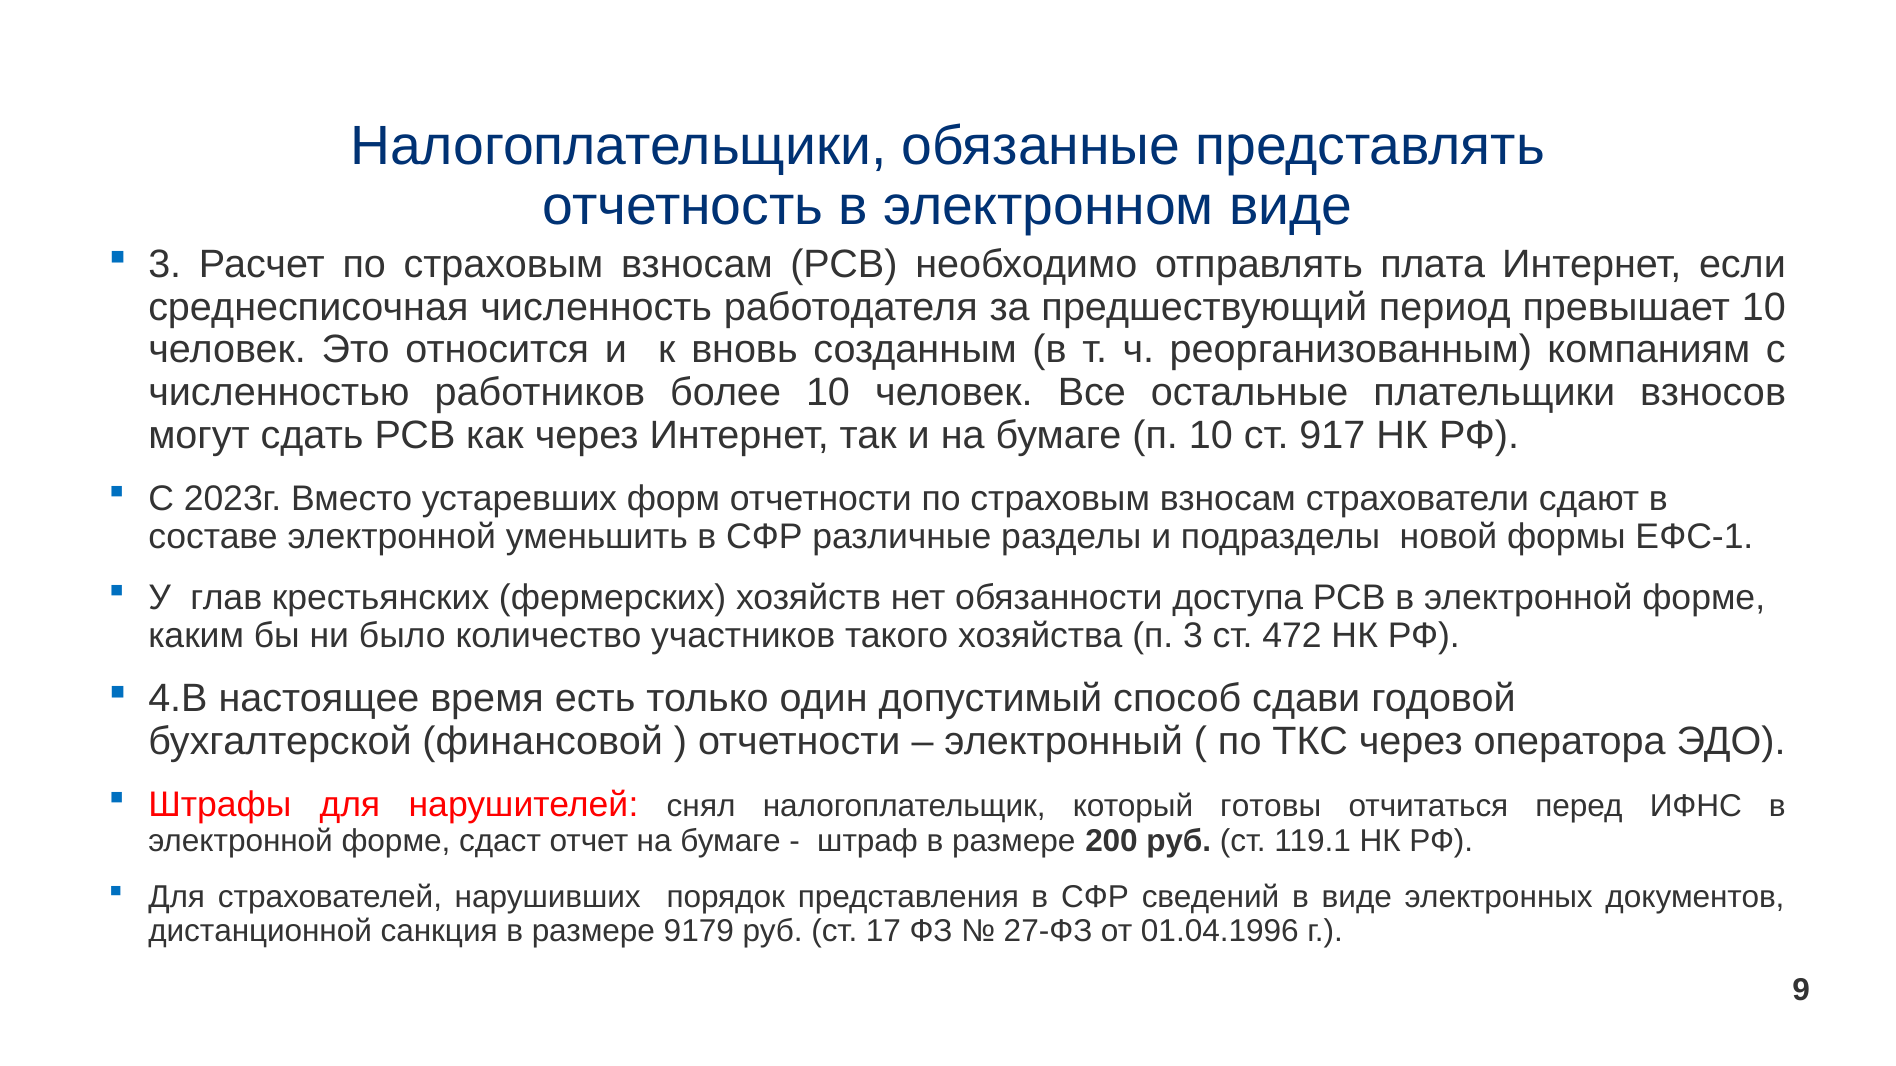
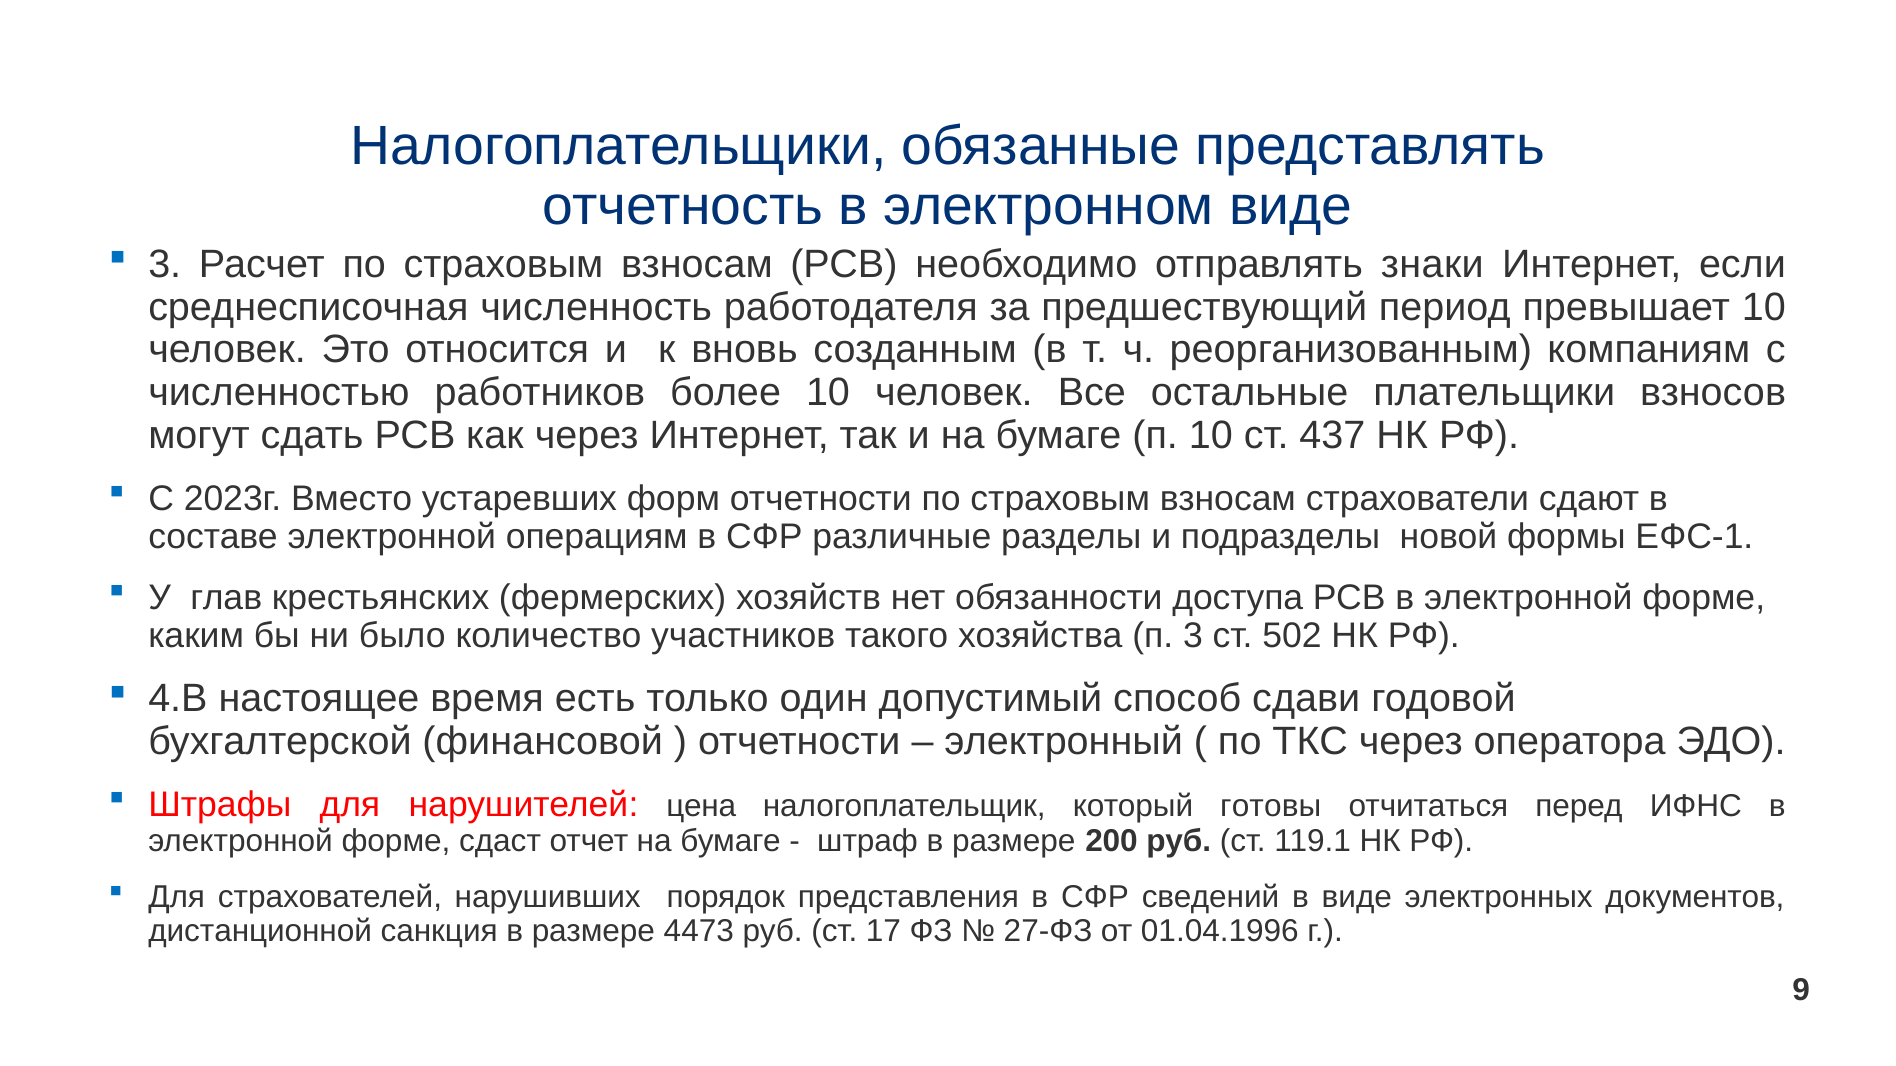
плата: плата -> знаки (1432, 265)
917: 917 -> 437 (1332, 435)
уменьшить: уменьшить -> операциям (597, 537)
472: 472 -> 502 (1292, 636)
снял: снял -> цена (701, 806)
9179: 9179 -> 4473 (699, 932)
